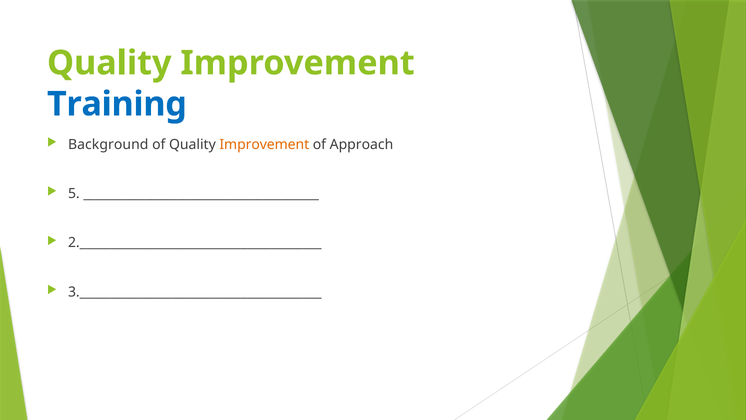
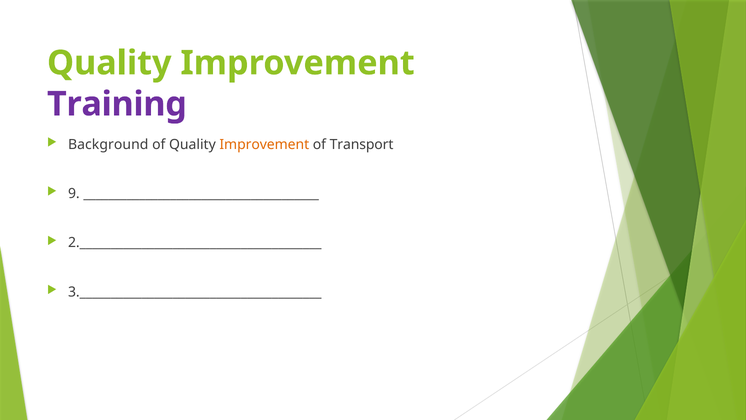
Training colour: blue -> purple (117, 104)
Approach: Approach -> Transport (362, 144)
5: 5 -> 9 (74, 193)
